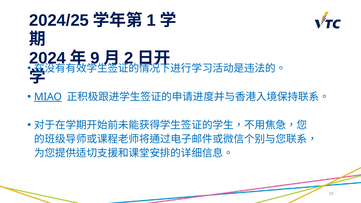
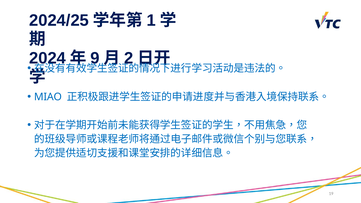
MIAO underline: present -> none (48, 97)
